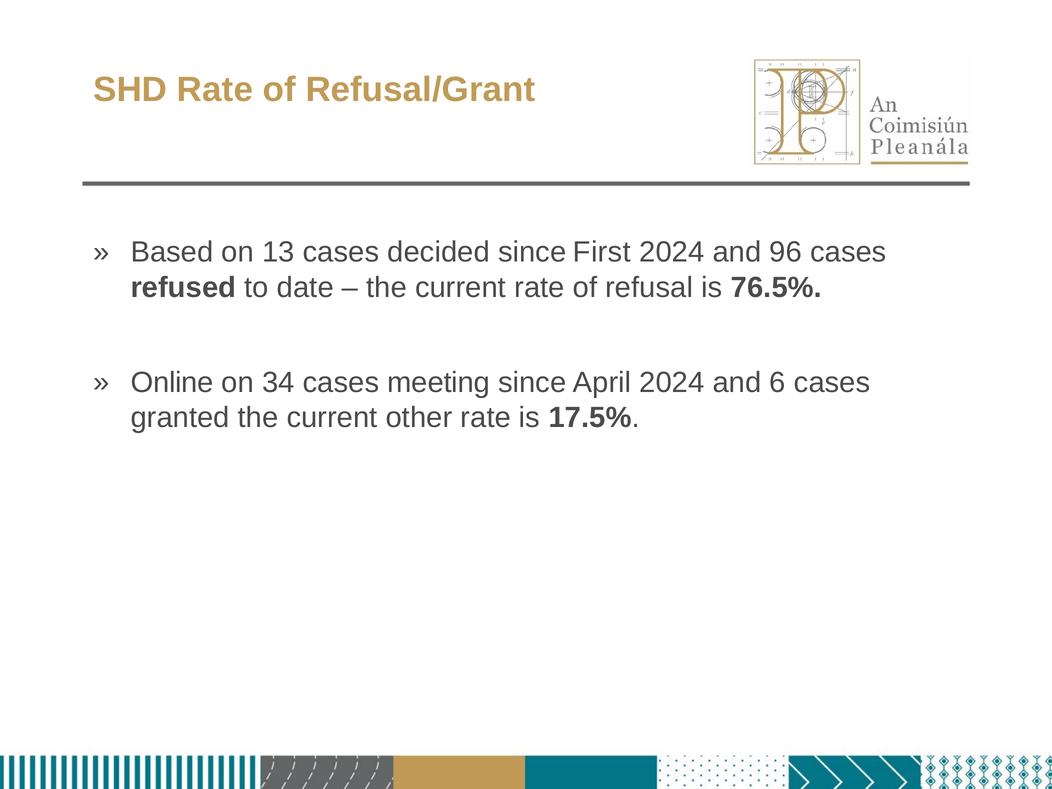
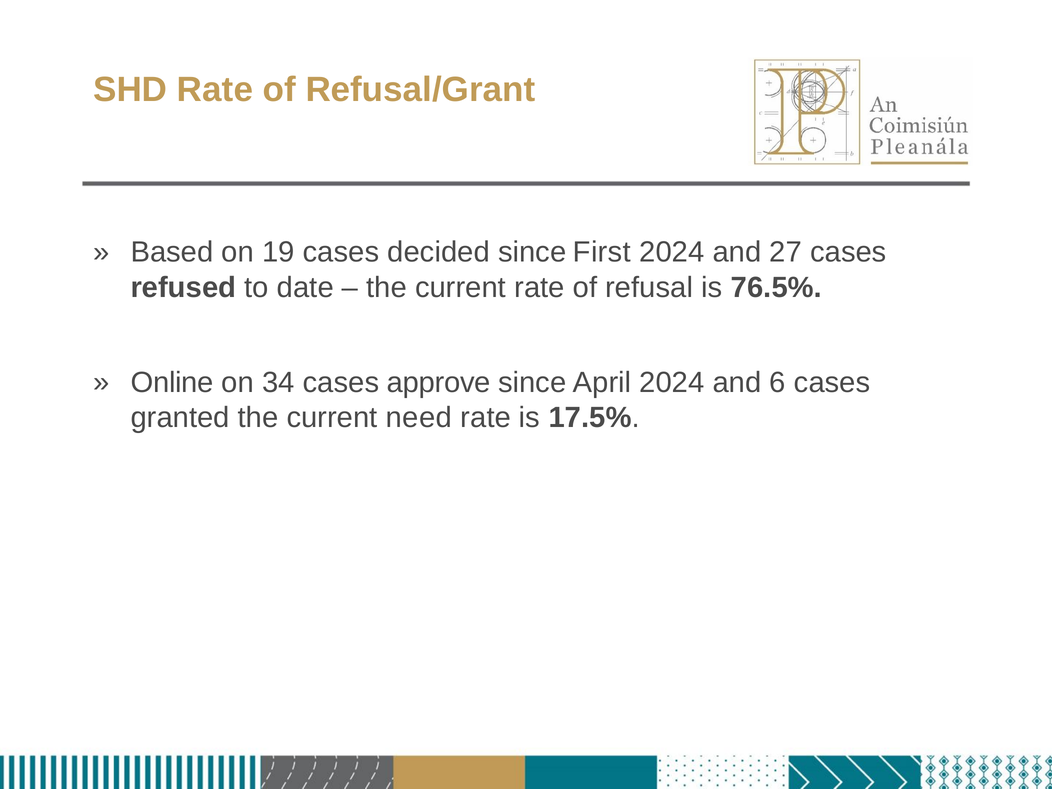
13: 13 -> 19 (278, 252)
96: 96 -> 27 (786, 252)
meeting: meeting -> approve (439, 382)
other: other -> need (419, 417)
